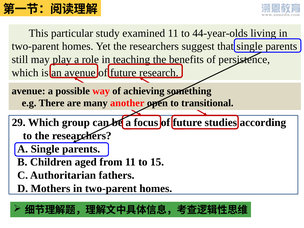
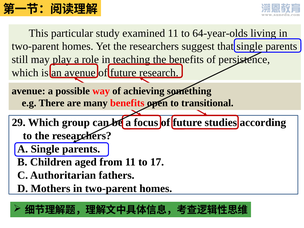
44-year-olds: 44-year-olds -> 64-year-olds (220, 33)
many another: another -> benefits (127, 103)
15: 15 -> 17 (157, 162)
